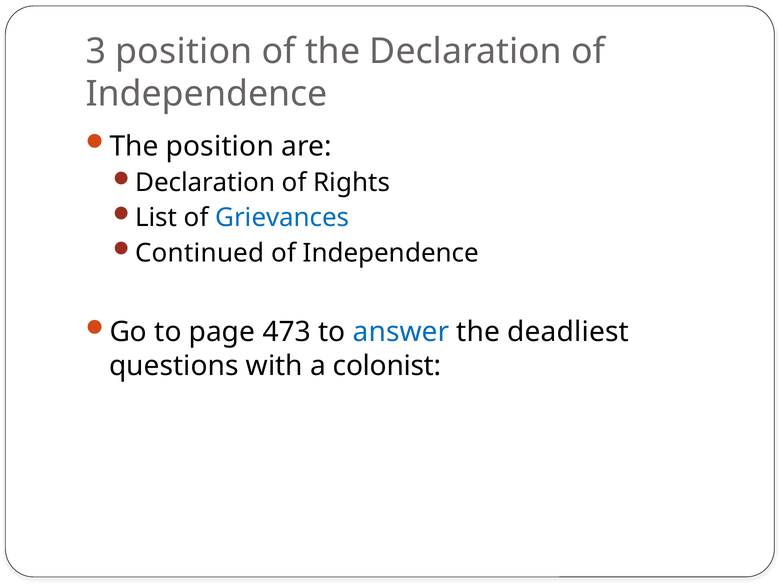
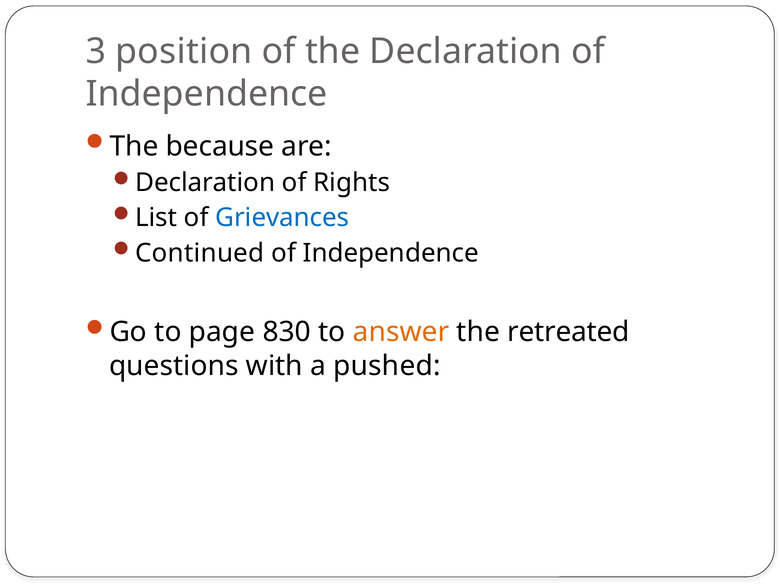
The position: position -> because (220, 146)
473: 473 -> 830 (287, 332)
answer colour: blue -> orange (401, 332)
deadliest: deadliest -> retreated (568, 332)
colonist: colonist -> pushed (387, 366)
